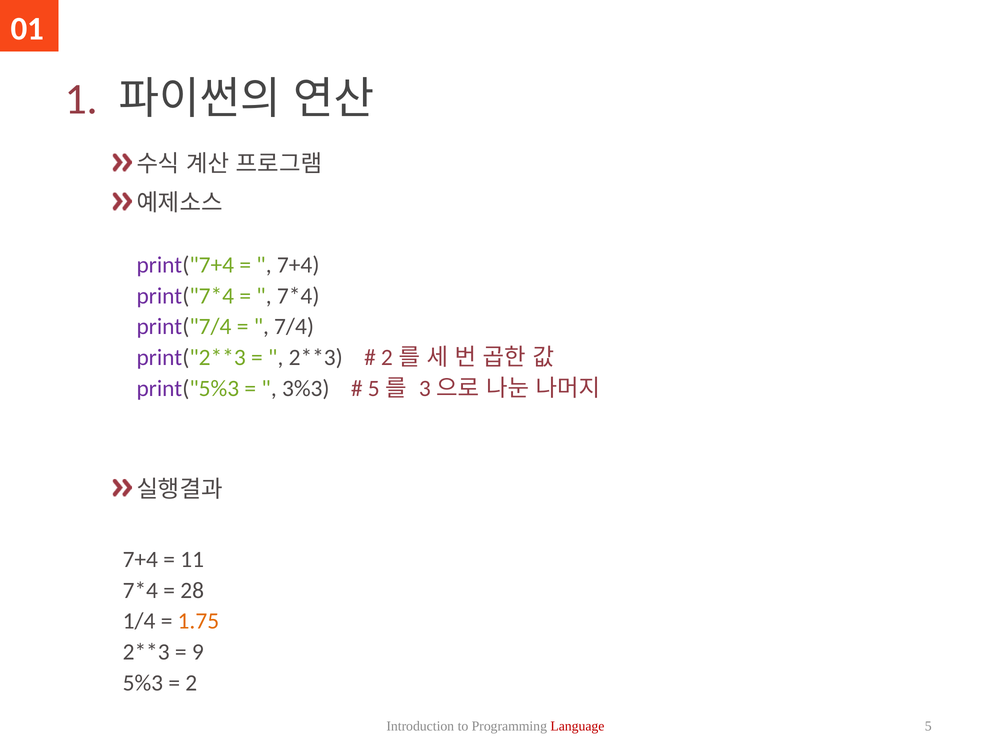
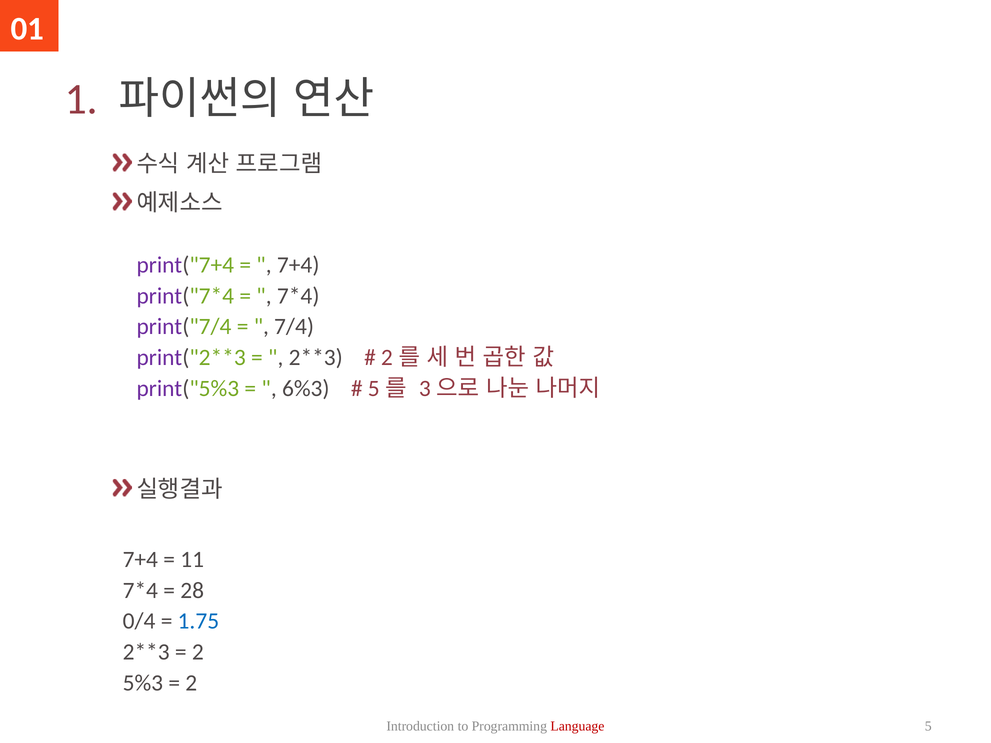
3%3: 3%3 -> 6%3 (306, 389)
1/4: 1/4 -> 0/4 (139, 621)
1.75 colour: orange -> blue (198, 621)
9: 9 -> 2 (198, 652)
